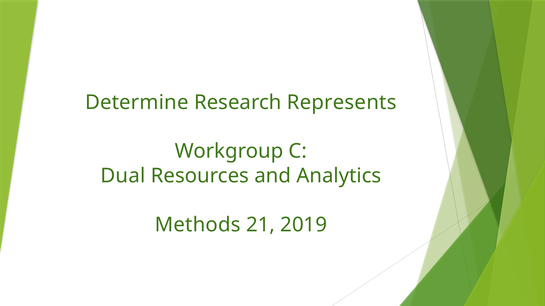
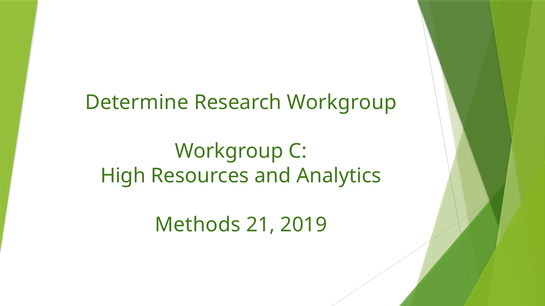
Research Represents: Represents -> Workgroup (342, 102)
Dual: Dual -> High (123, 176)
